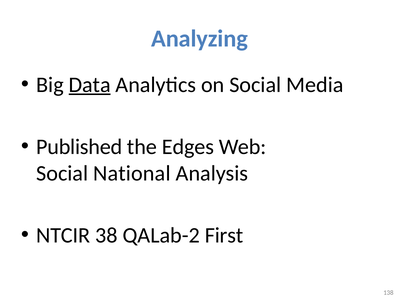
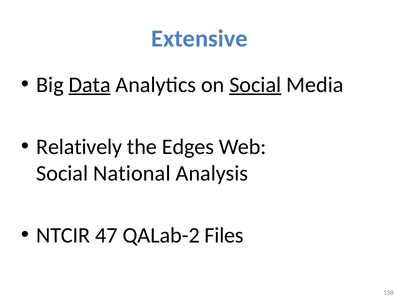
Analyzing: Analyzing -> Extensive (199, 39)
Social underline: none -> present (255, 85)
Published: Published -> Relatively (79, 147)
38: 38 -> 47 (106, 235)
First: First -> Files (224, 235)
